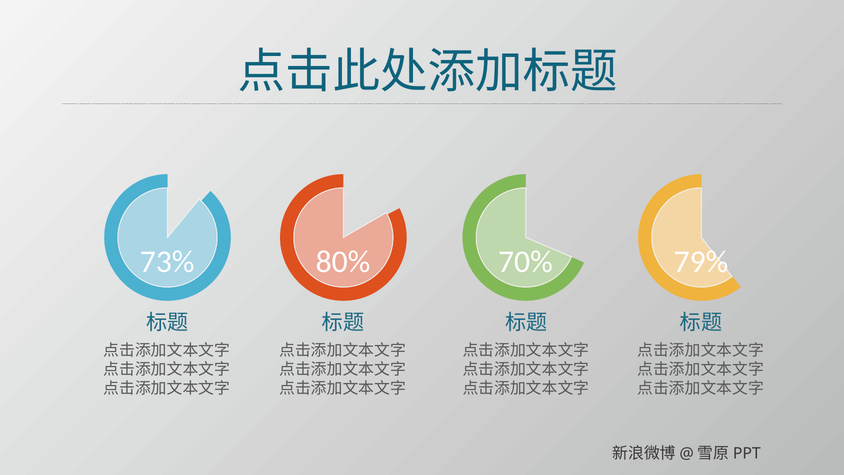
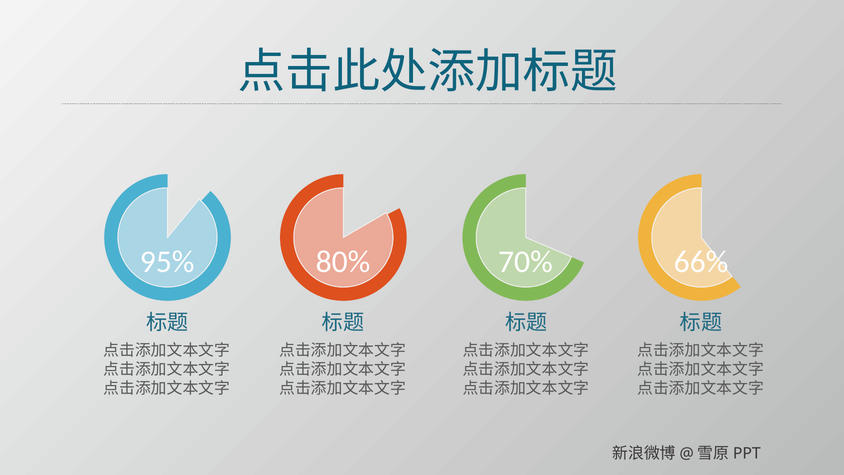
73%: 73% -> 95% (167, 262)
79%: 79% -> 66% (701, 262)
